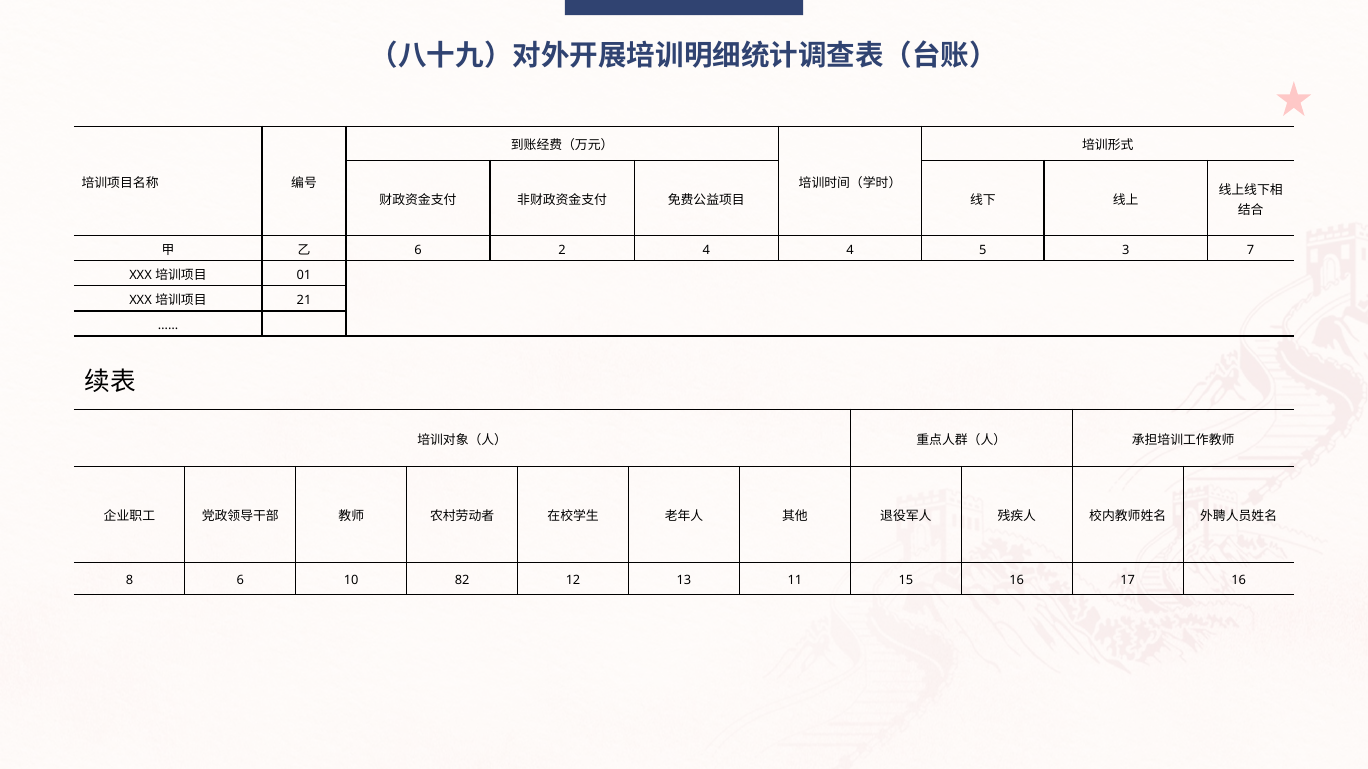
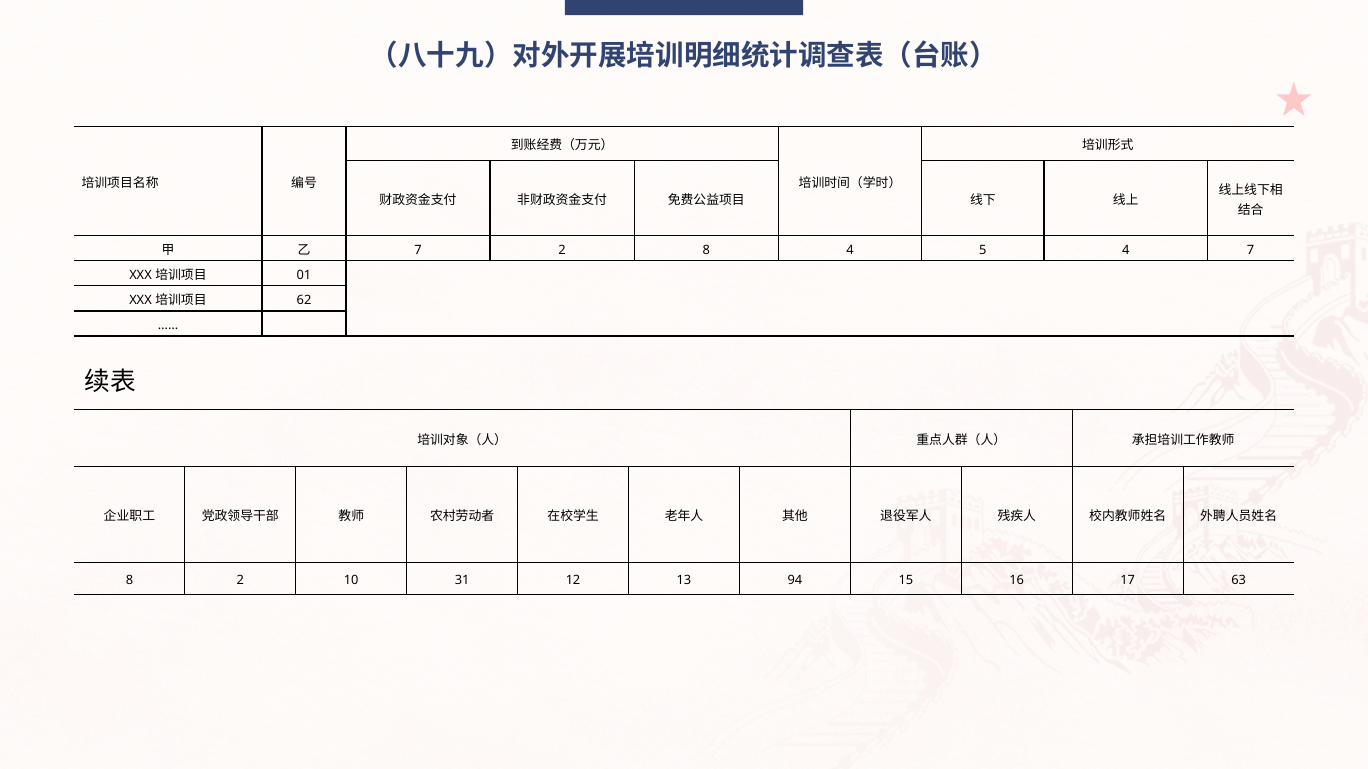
6: 6 -> 7 (418, 250)
2 4: 4 -> 8 (706, 250)
5 3: 3 -> 4 (1126, 250)
21: 21 -> 62 (304, 301)
8 6: 6 -> 2 (240, 581)
82: 82 -> 31 (462, 581)
11: 11 -> 94 (795, 581)
17 16: 16 -> 63 (1239, 581)
